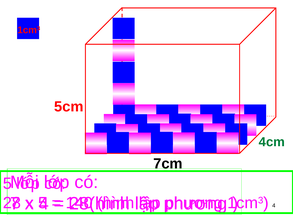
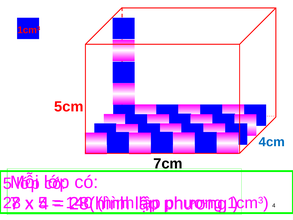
4cm colour: green -> blue (272, 142)
